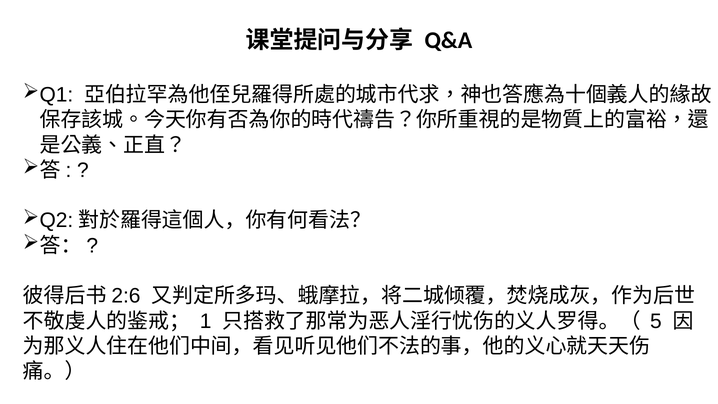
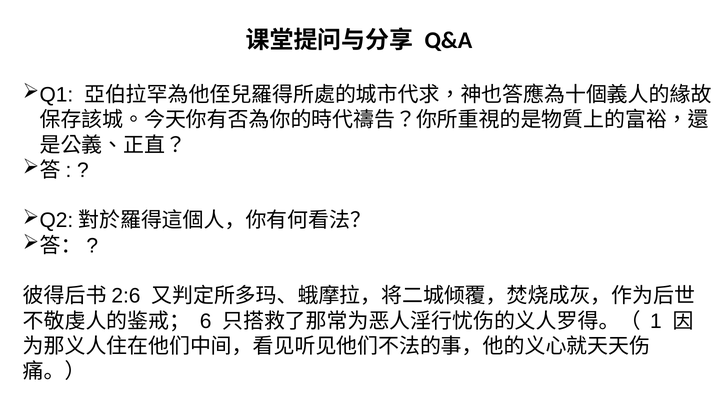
1: 1 -> 6 (206, 321)
5: 5 -> 1 (656, 321)
